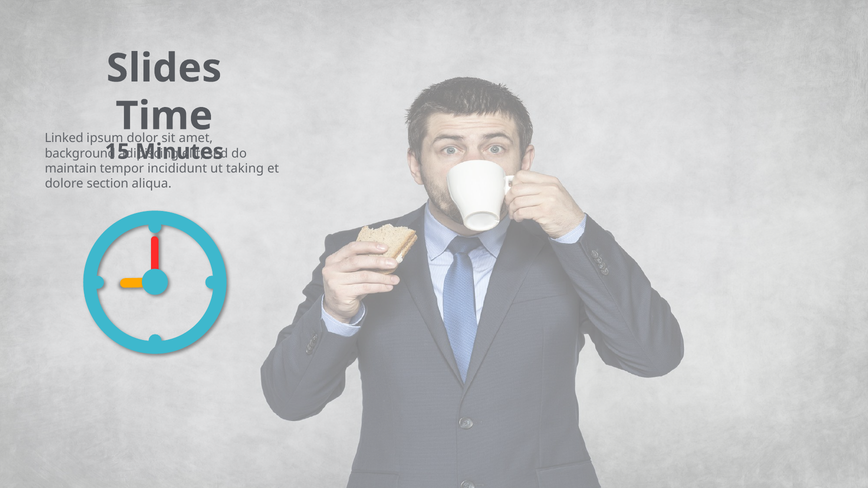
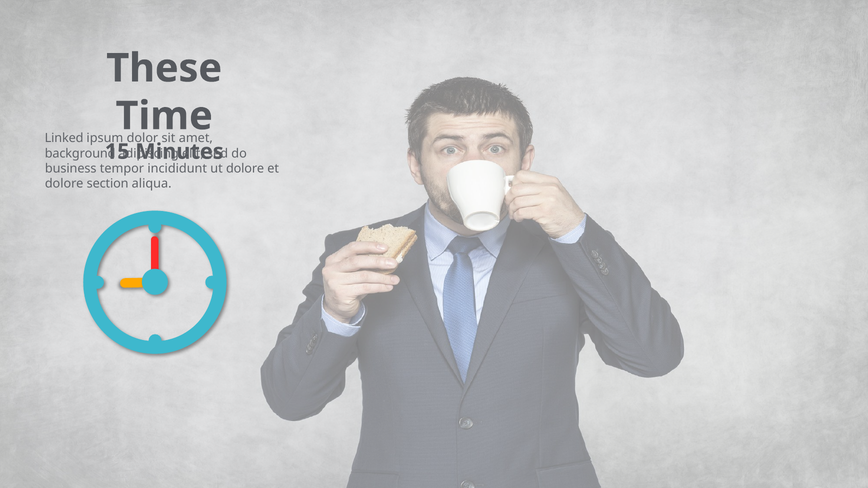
Slides: Slides -> These (164, 68)
maintain: maintain -> business (71, 169)
taking: taking -> dolore (245, 169)
